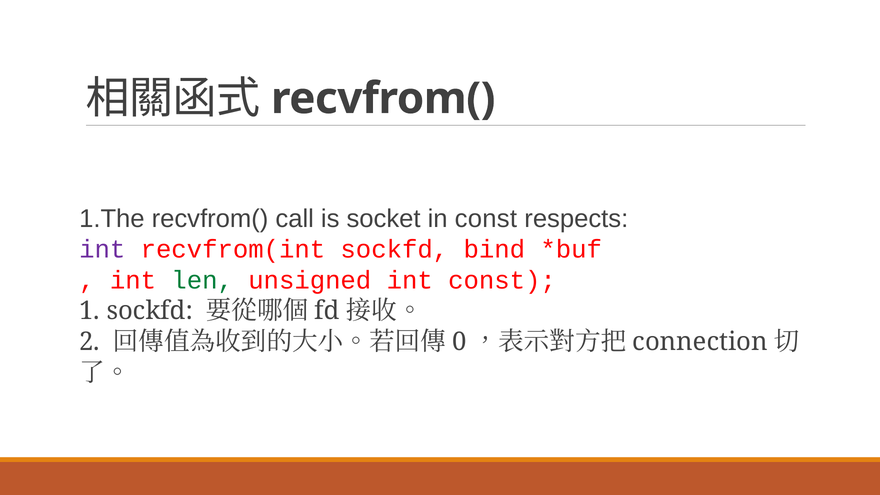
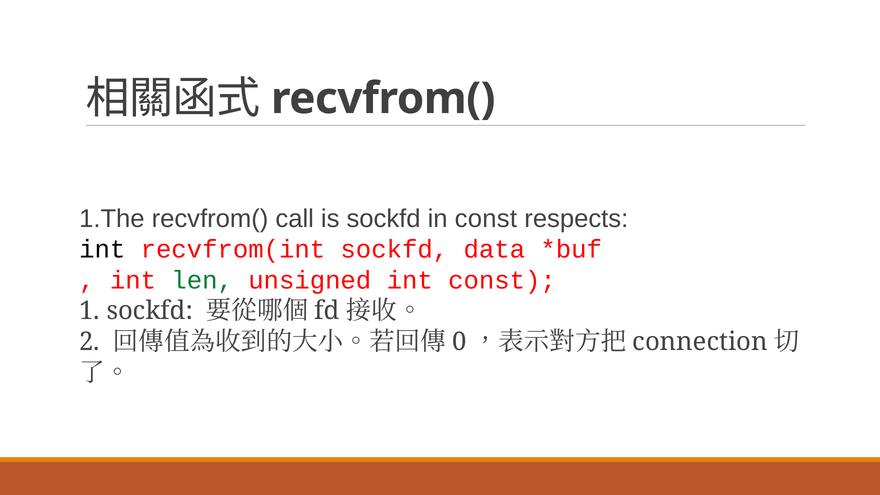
is socket: socket -> sockfd (384, 219)
int colour: purple -> black (102, 249)
bind: bind -> data (494, 249)
